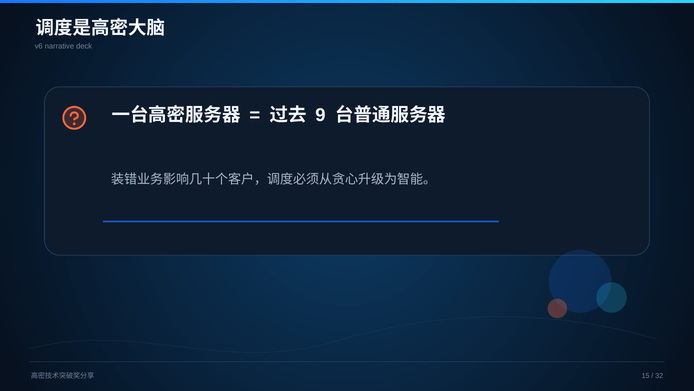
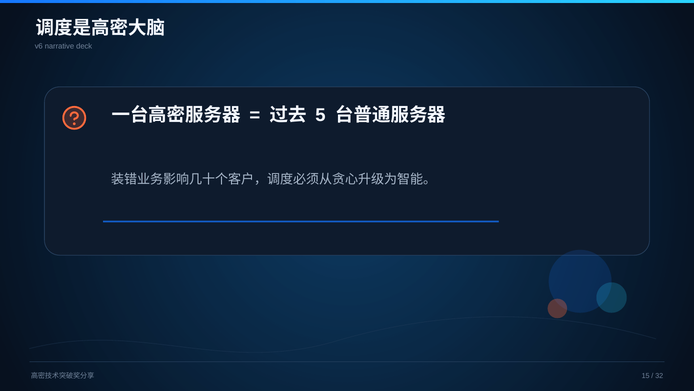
9: 9 -> 5 (320, 115)
